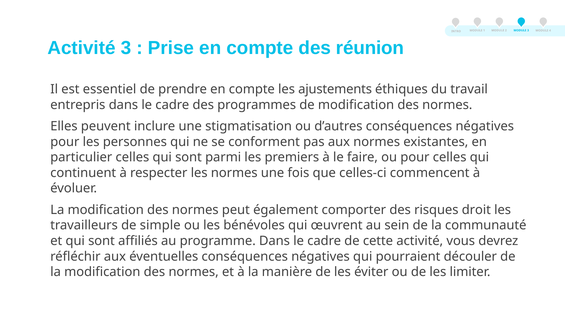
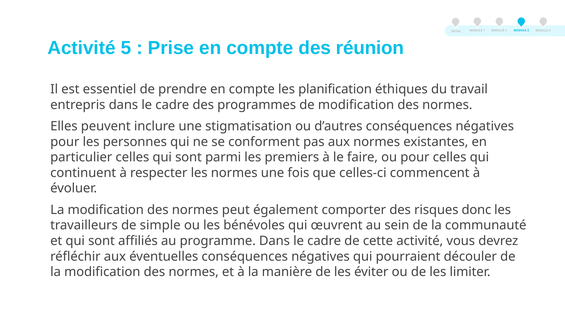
Activité 3: 3 -> 5 (126, 48)
ajustements: ajustements -> planification (335, 89)
droit: droit -> donc (476, 210)
